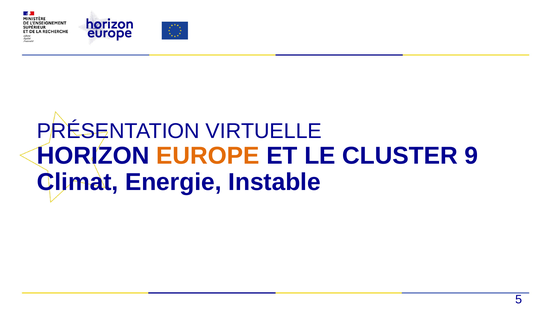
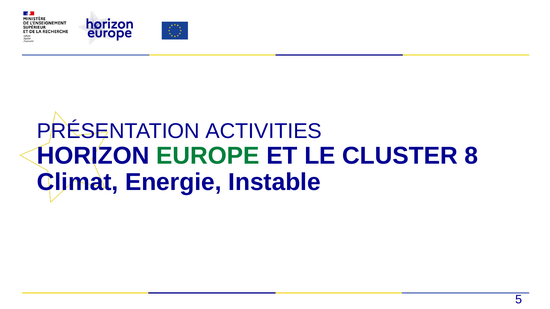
VIRTUELLE: VIRTUELLE -> ACTIVITIES (264, 131)
EUROPE colour: orange -> green (208, 156)
9: 9 -> 8 (471, 156)
